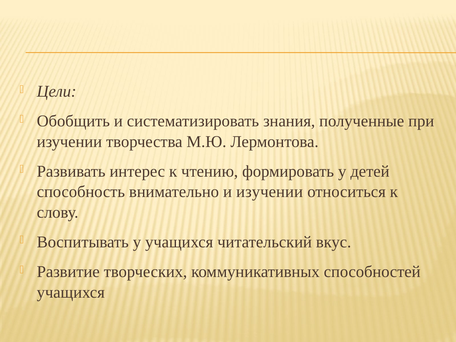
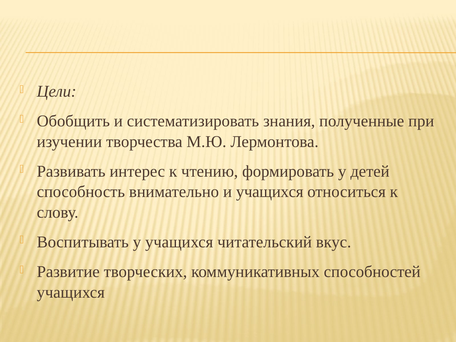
и изучении: изучении -> учащихся (270, 192)
